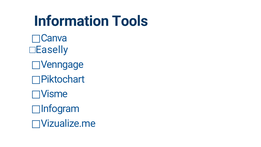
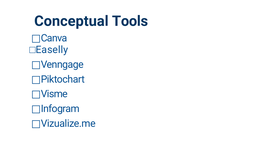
Information: Information -> Conceptual (71, 21)
